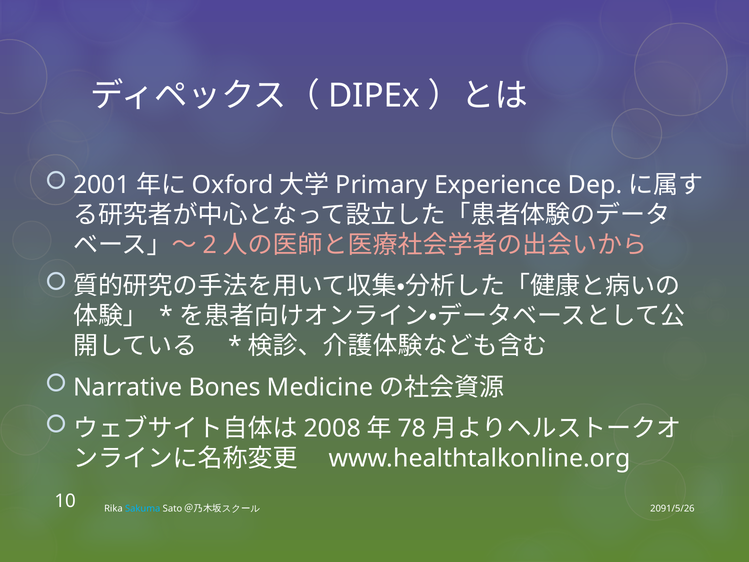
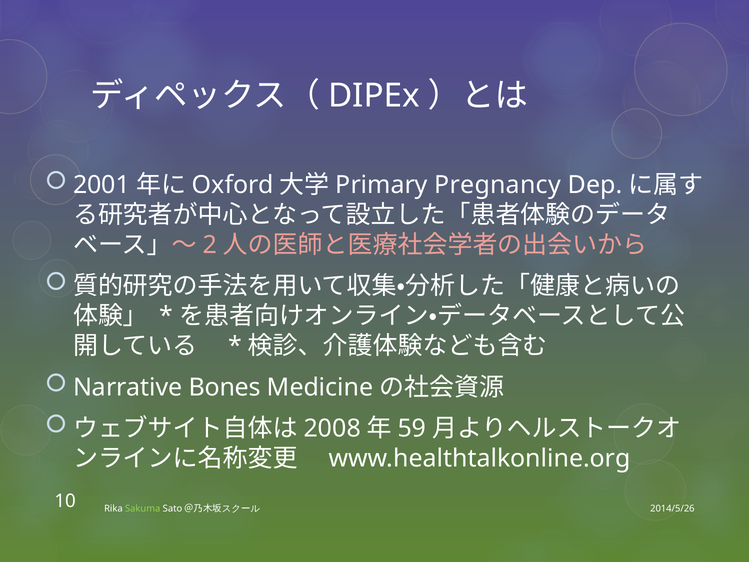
Experience: Experience -> Pregnancy (498, 185)
78: 78 -> 59 (412, 428)
Sakuma colour: light blue -> light green (143, 509)
2091/5/26: 2091/5/26 -> 2014/5/26 (672, 509)
